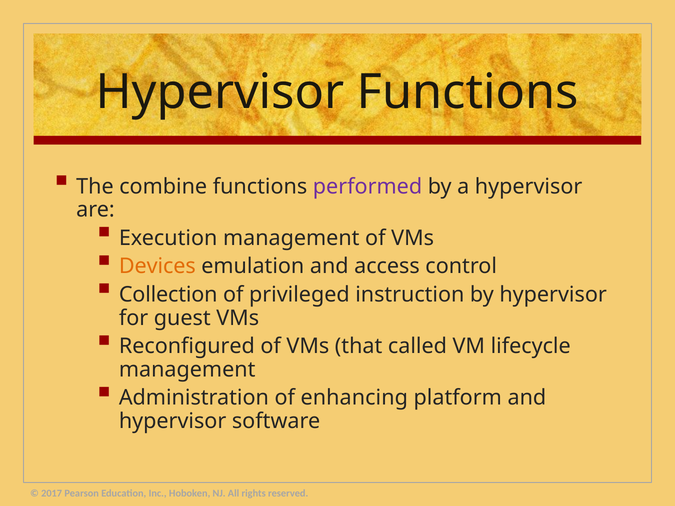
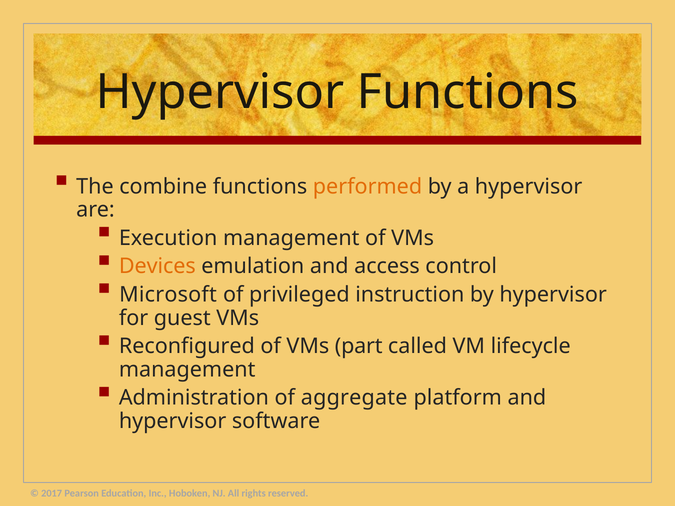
performed colour: purple -> orange (368, 187)
Collection: Collection -> Microsoft (168, 295)
that: that -> part (359, 346)
enhancing: enhancing -> aggregate (354, 398)
